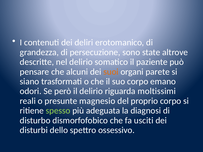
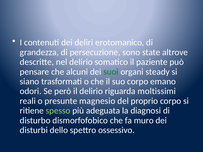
suoi colour: orange -> green (111, 72)
parete: parete -> steady (158, 72)
usciti: usciti -> muro (144, 121)
